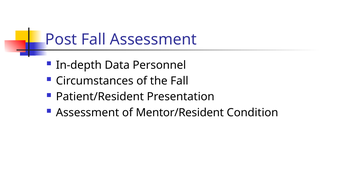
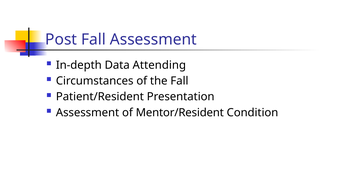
Personnel: Personnel -> Attending (159, 65)
